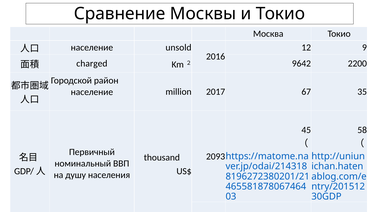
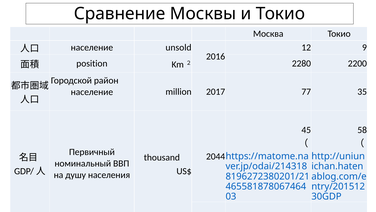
charged: charged -> position (92, 63)
9642: 9642 -> 2280 (301, 63)
67: 67 -> 77 (306, 91)
2093: 2093 -> 2044 (216, 156)
